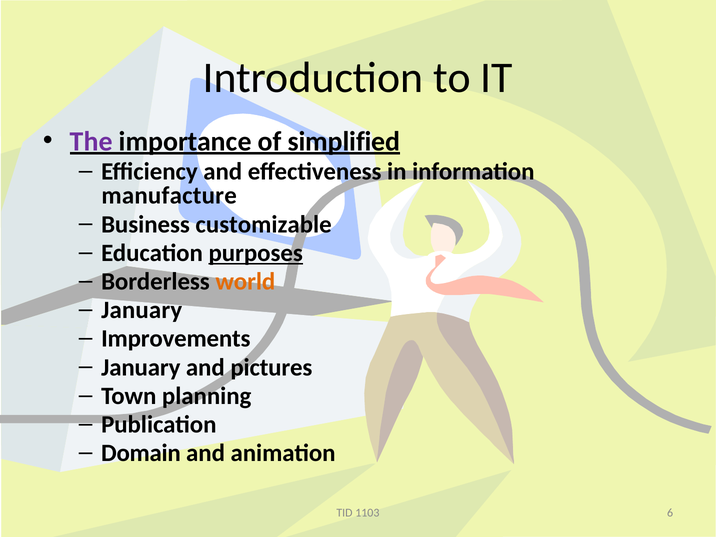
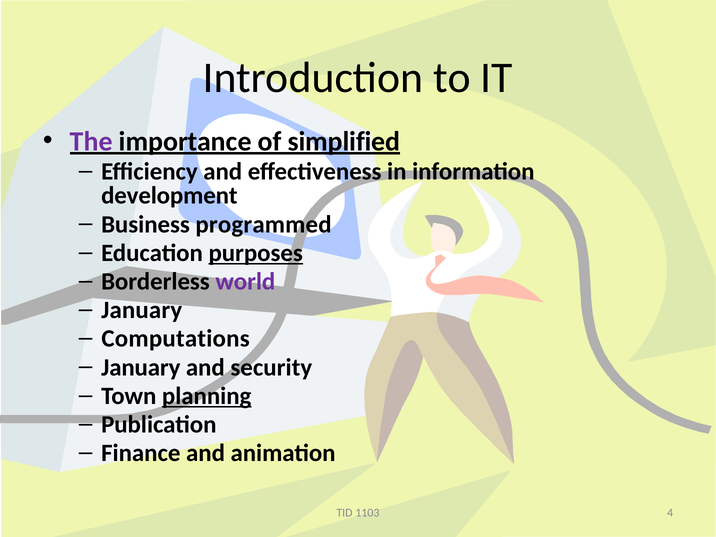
manufacture: manufacture -> development (169, 196)
customizable: customizable -> programmed (264, 224)
world colour: orange -> purple (245, 282)
Improvements: Improvements -> Computations (176, 339)
pictures: pictures -> security (271, 367)
planning underline: none -> present (207, 396)
Domain: Domain -> Finance (141, 453)
6: 6 -> 4 (670, 513)
